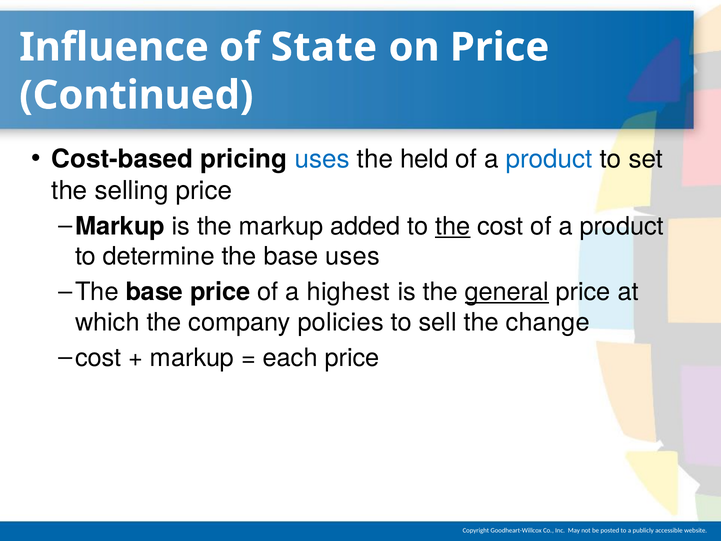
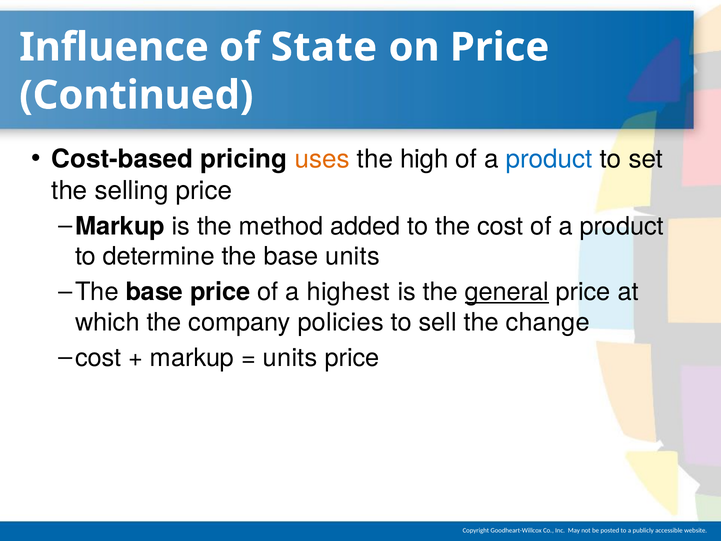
uses colour: blue -> orange (322, 159)
held: held -> high (424, 159)
the markup: markup -> method (281, 226)
the underline: present -> none (453, 226)
base uses: uses -> units (353, 257)
each: each -> units (290, 358)
